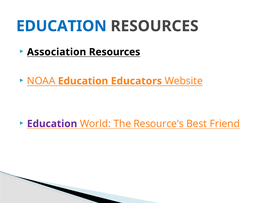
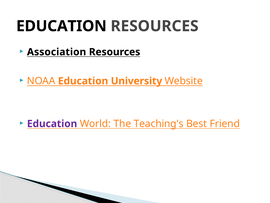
EDUCATION colour: blue -> black (61, 26)
Educators: Educators -> University (136, 81)
Resource's: Resource's -> Teaching's (159, 123)
